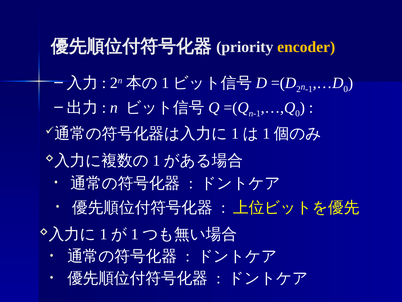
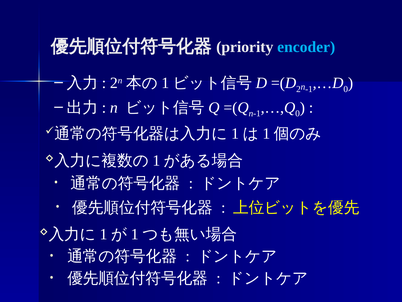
encoder colour: yellow -> light blue (306, 47)
